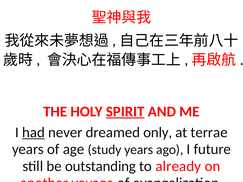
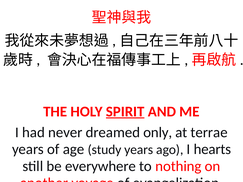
had underline: present -> none (34, 133)
future: future -> hearts (212, 149)
outstanding: outstanding -> everywhere (100, 166)
already: already -> nothing (178, 166)
